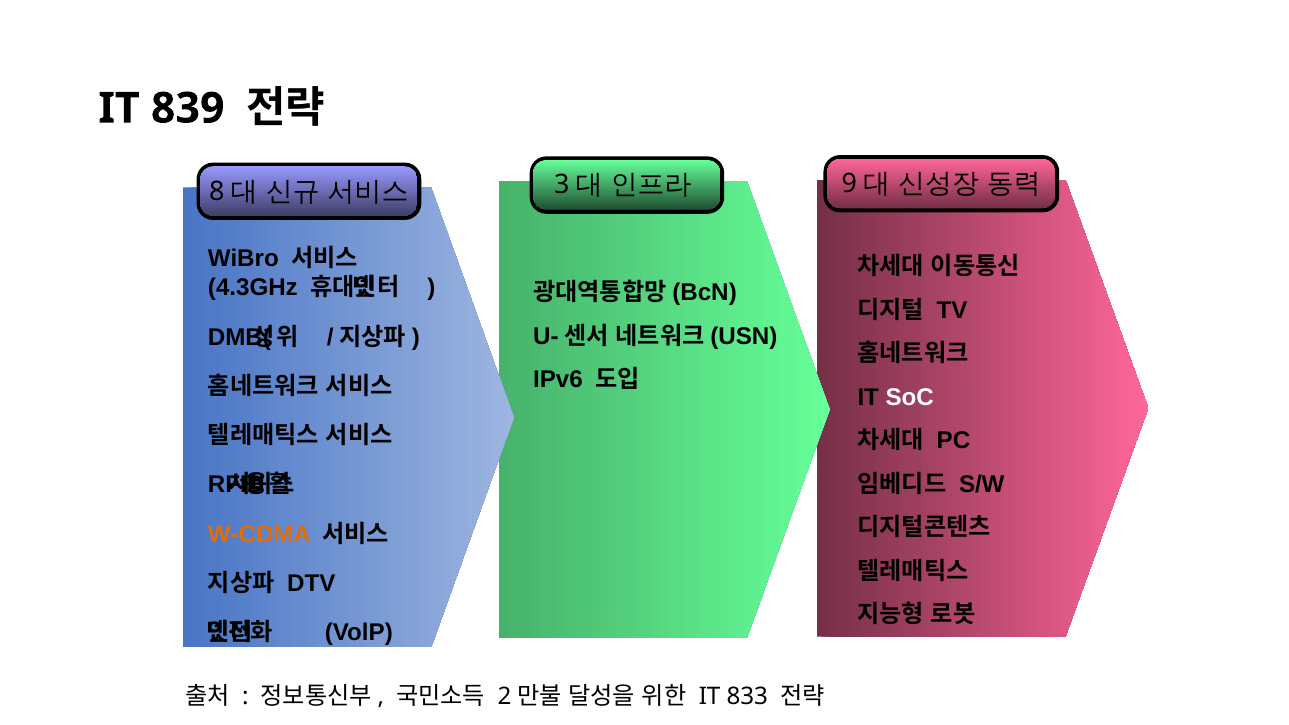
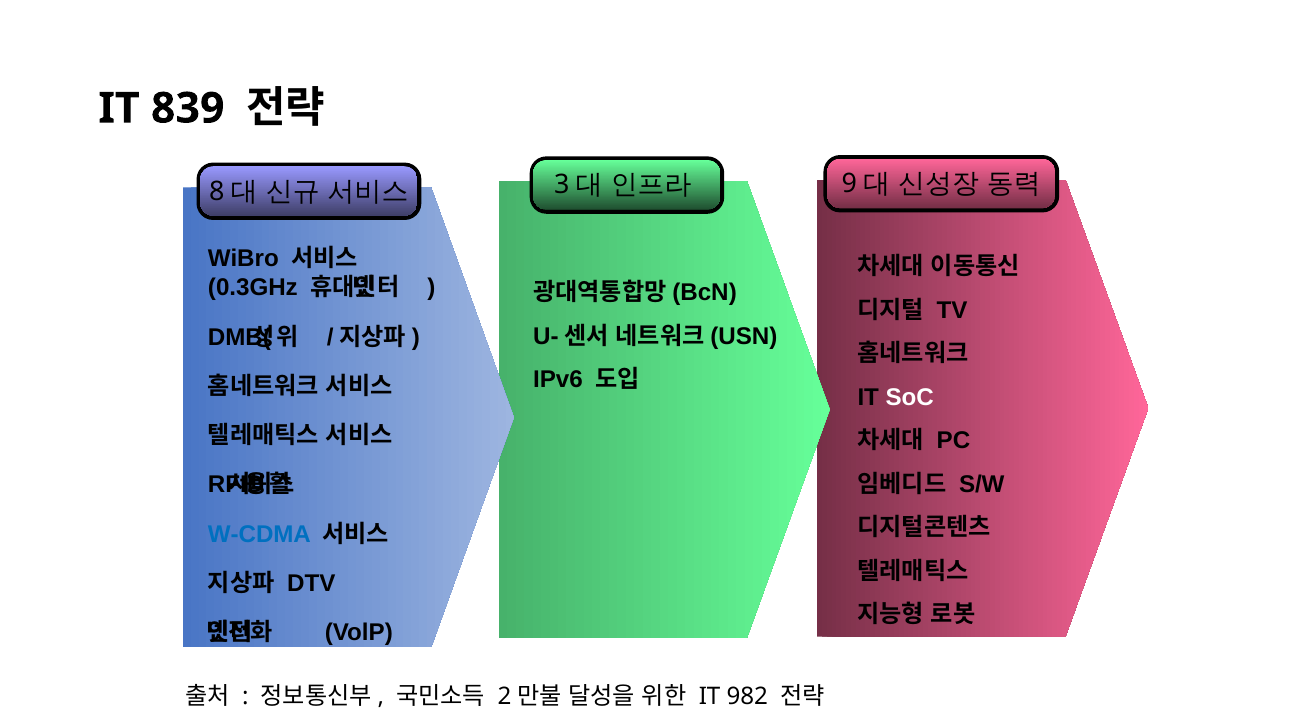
4.3GHz: 4.3GHz -> 0.3GHz (253, 288)
W-CDMA colour: orange -> blue (259, 534)
833: 833 -> 982 (747, 696)
